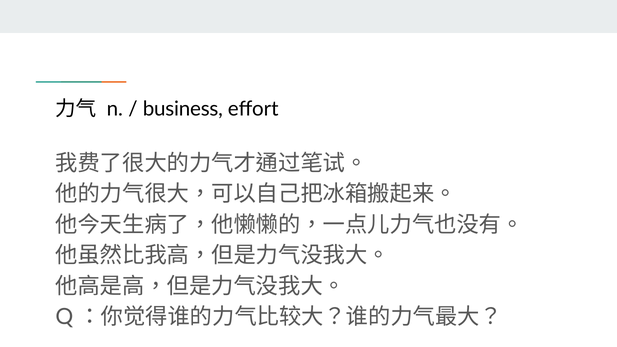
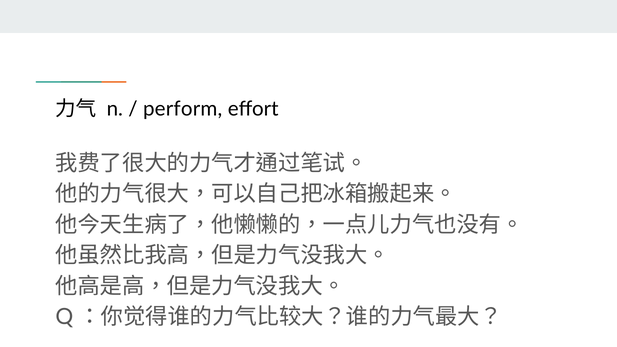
business: business -> perform (183, 109)
